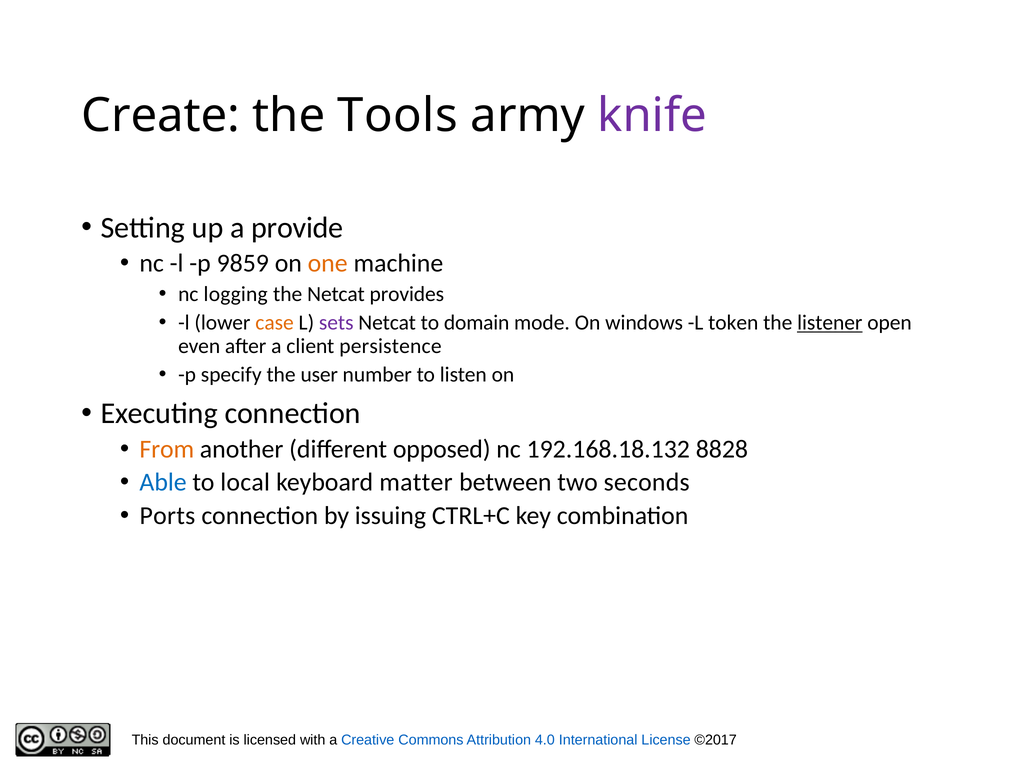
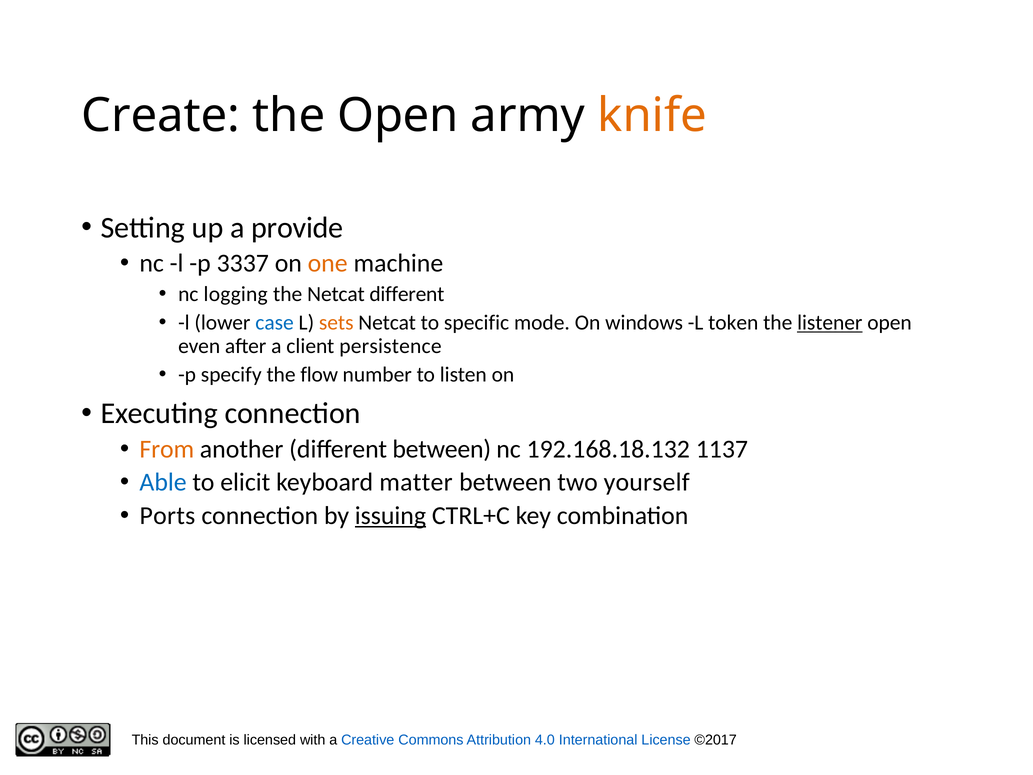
the Tools: Tools -> Open (398, 116)
knife colour: purple -> orange (652, 116)
9859: 9859 -> 3337 (243, 263)
Netcat provides: provides -> different (407, 294)
case colour: orange -> blue (275, 323)
sets colour: purple -> orange (336, 323)
domain: domain -> specific (477, 323)
user: user -> flow (319, 375)
different opposed: opposed -> between (442, 449)
8828: 8828 -> 1137 (722, 449)
local: local -> elicit (245, 482)
seconds: seconds -> yourself (647, 482)
issuing underline: none -> present (390, 515)
